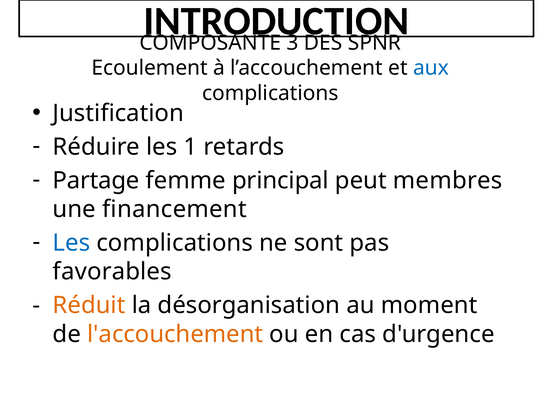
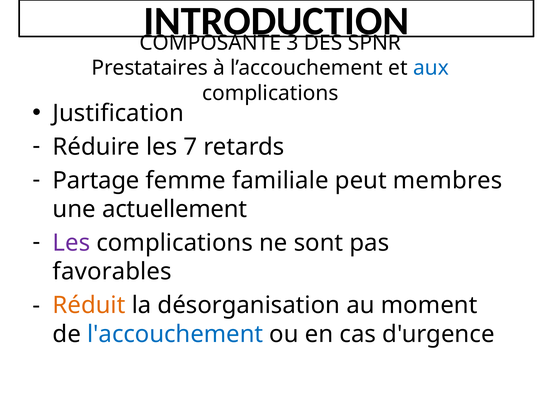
Ecoulement: Ecoulement -> Prestataires (150, 68)
1: 1 -> 7 (190, 147)
principal: principal -> familiale (280, 181)
financement: financement -> actuellement (175, 209)
Les colour: blue -> purple (71, 243)
l'accouchement colour: orange -> blue (175, 334)
